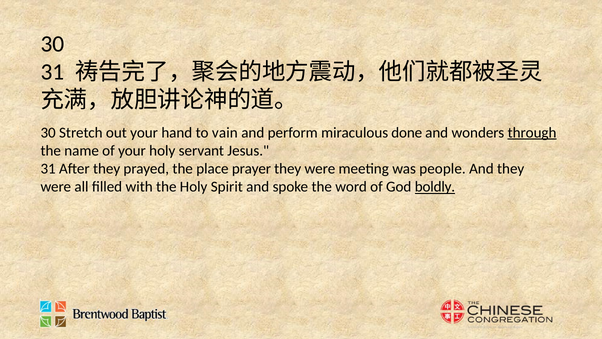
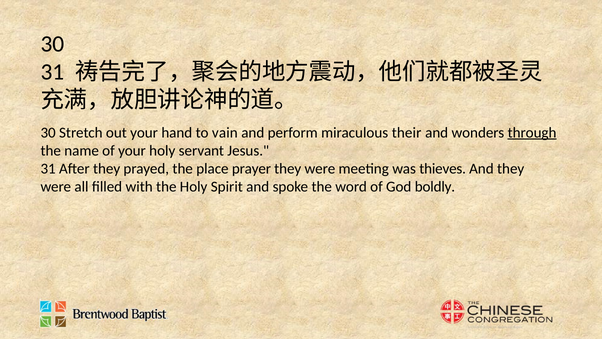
done: done -> their (407, 133)
people: people -> thieves (443, 169)
boldly underline: present -> none (435, 187)
